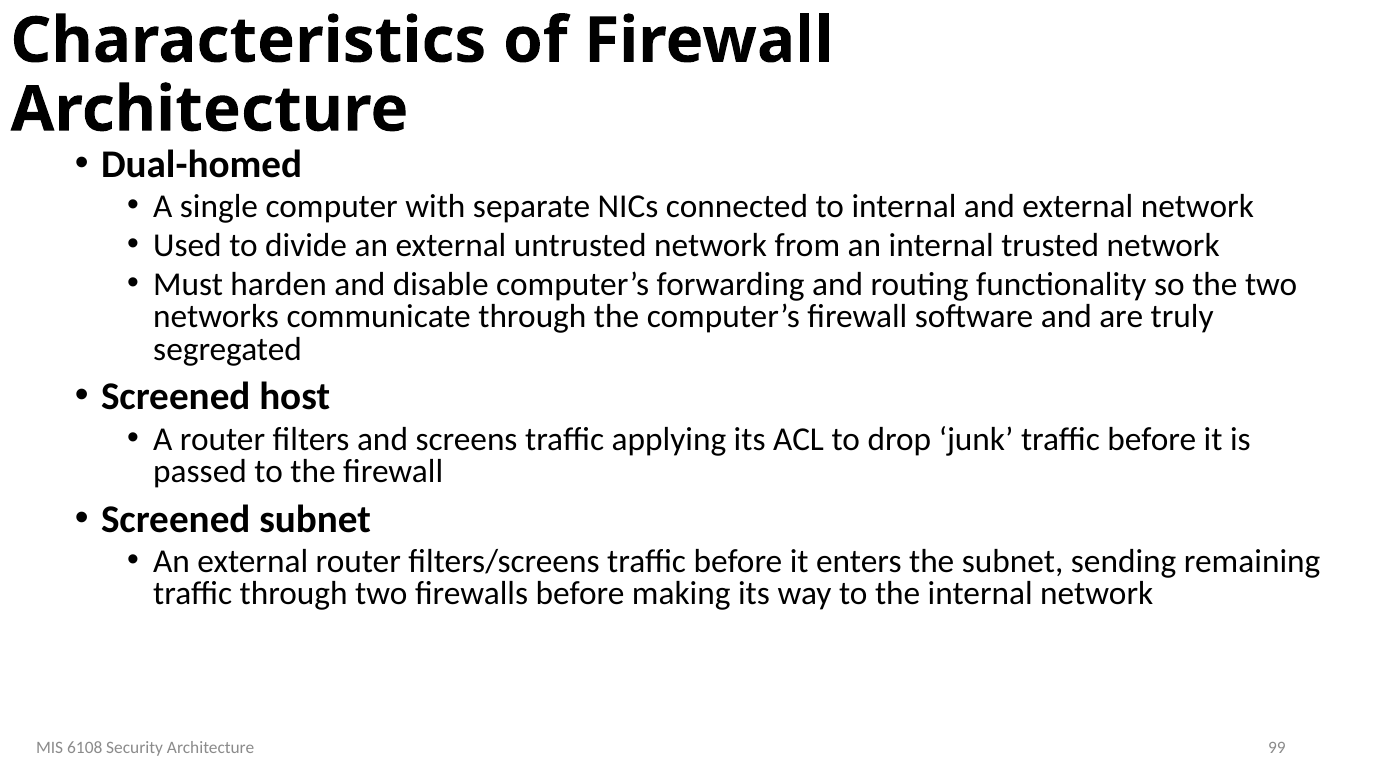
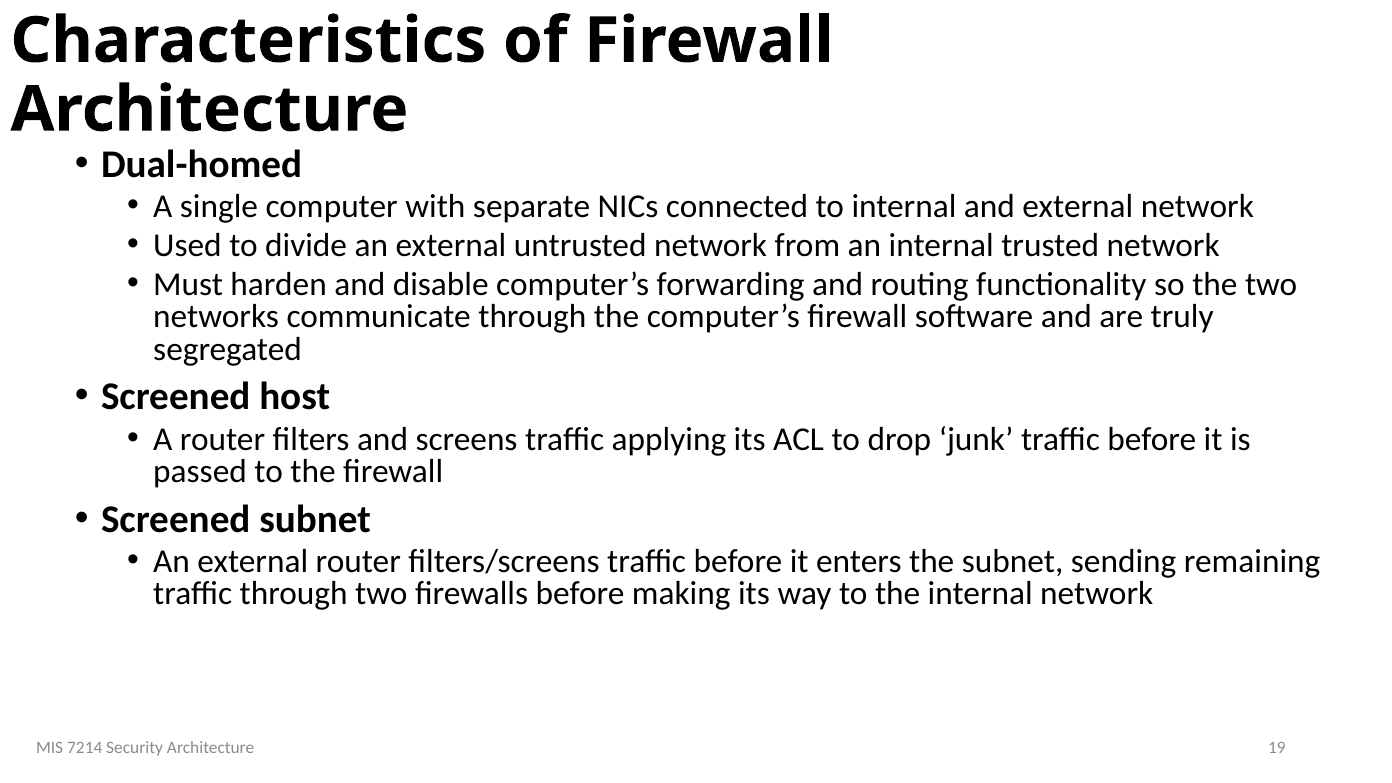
6108: 6108 -> 7214 (85, 748)
99: 99 -> 19 (1277, 748)
